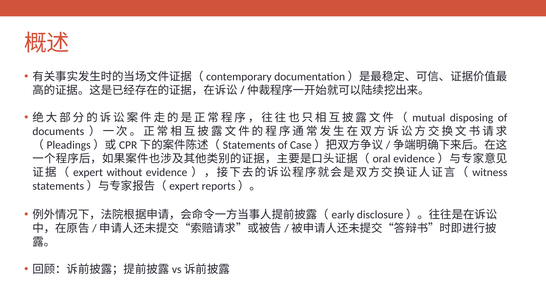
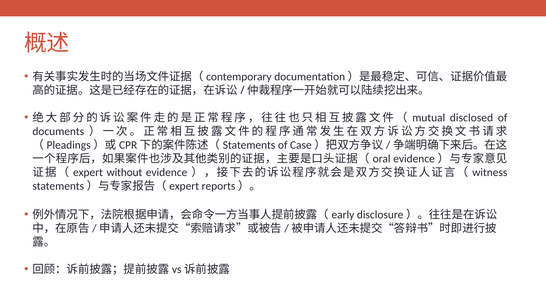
disposing: disposing -> disclosed (471, 118)
